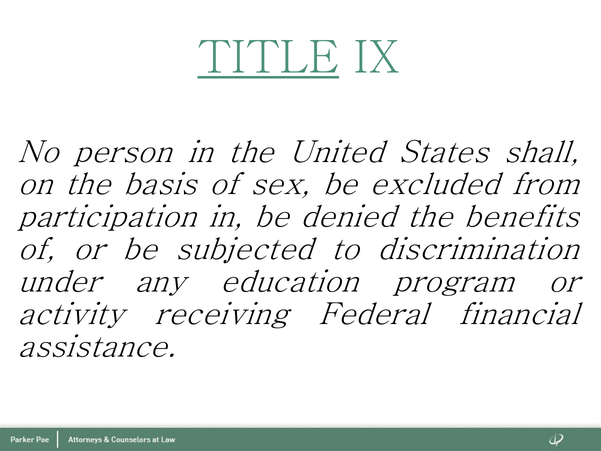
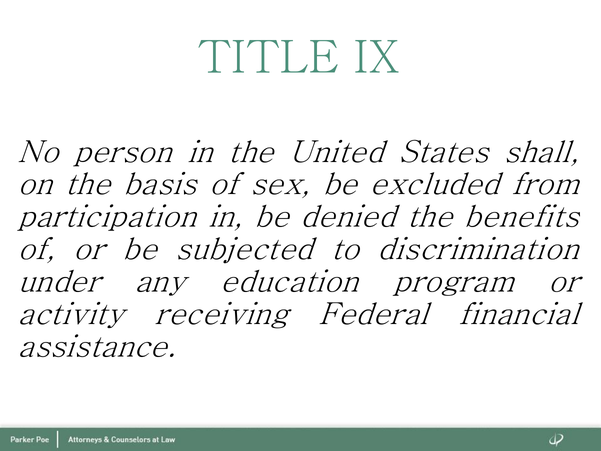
TITLE underline: present -> none (268, 58)
